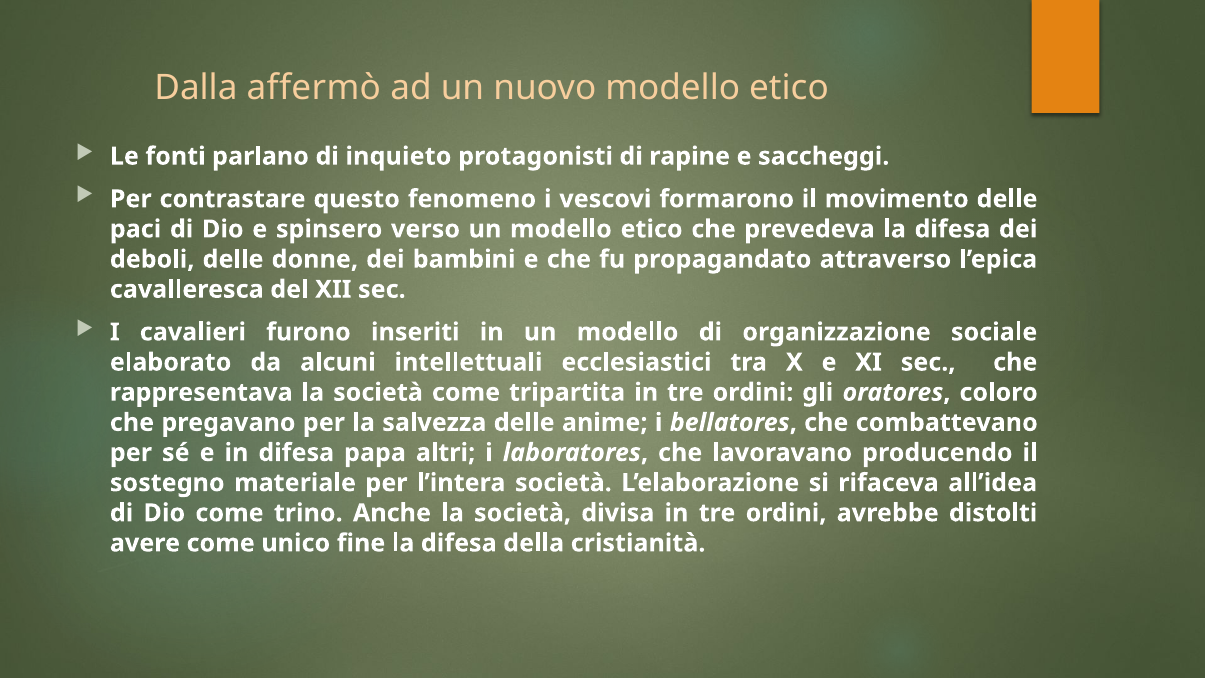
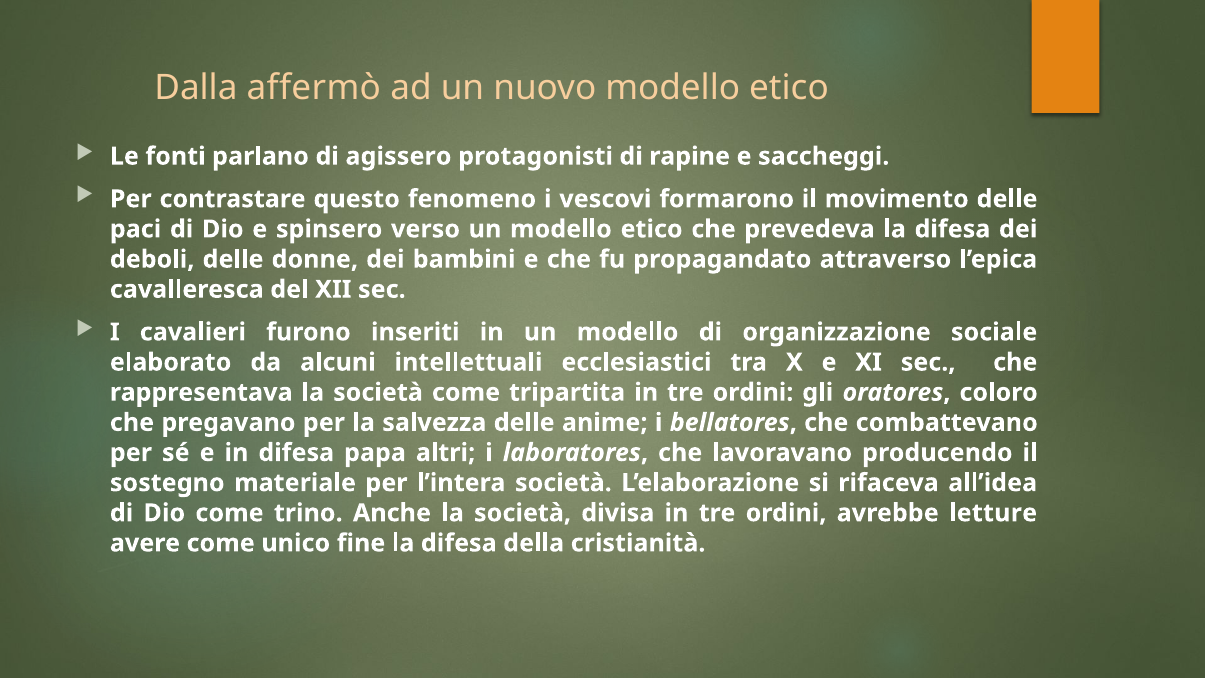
inquieto: inquieto -> agissero (398, 156)
distolti: distolti -> letture (993, 513)
